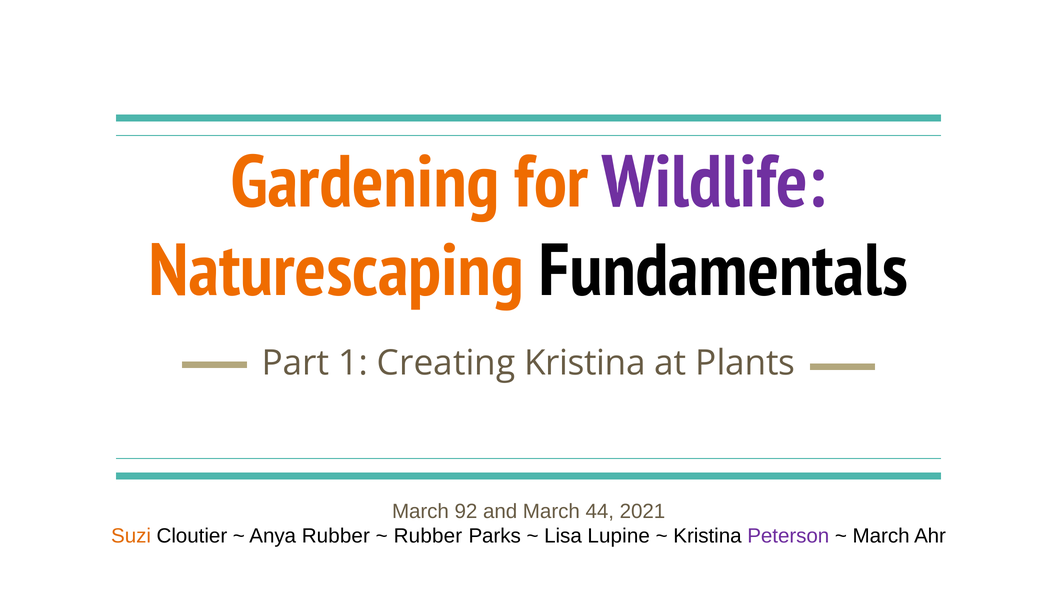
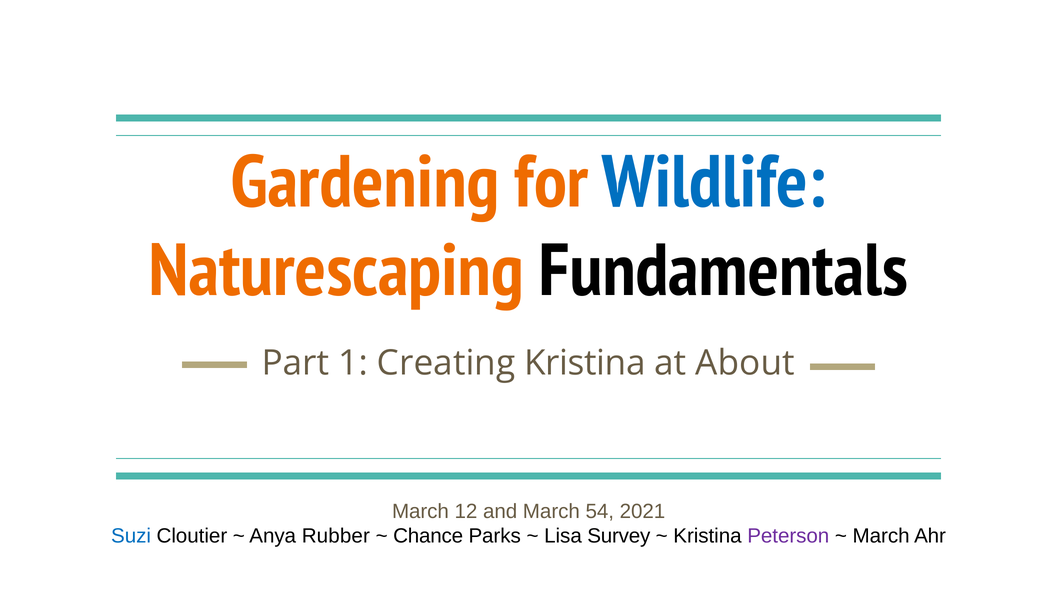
Wildlife colour: purple -> blue (714, 182)
Plants: Plants -> About (745, 364)
92: 92 -> 12 (466, 512)
44: 44 -> 54 (600, 512)
Suzi colour: orange -> blue (131, 536)
Rubber: Rubber -> Chance (428, 536)
Lupine: Lupine -> Survey (619, 536)
